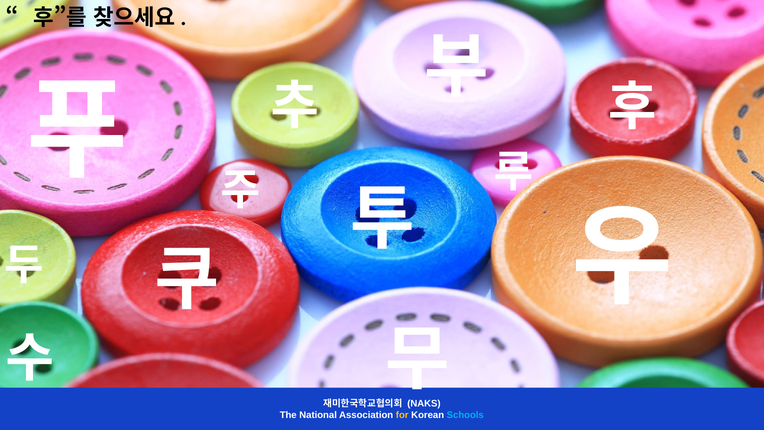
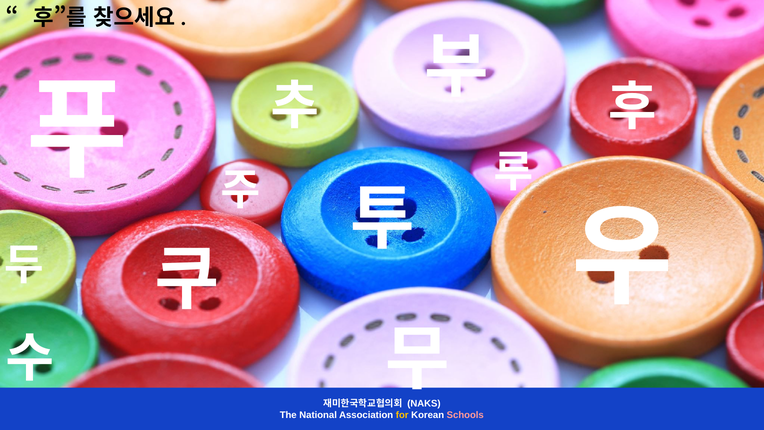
Schools colour: light blue -> pink (465, 415)
